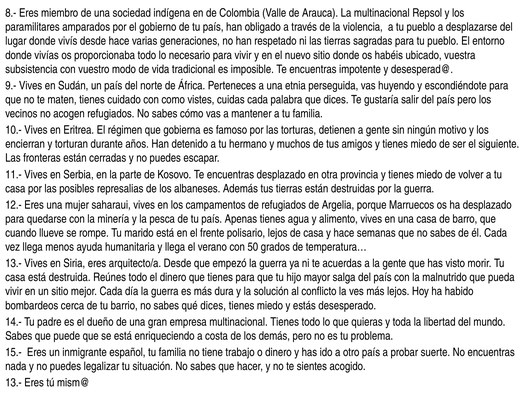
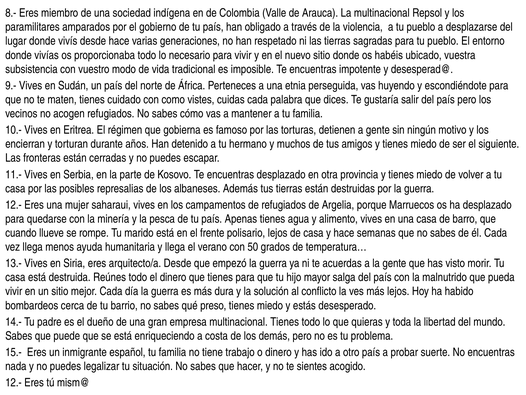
qué dices: dices -> preso (213, 305)
13.-: 13.- -> 12.- (13, 382)
